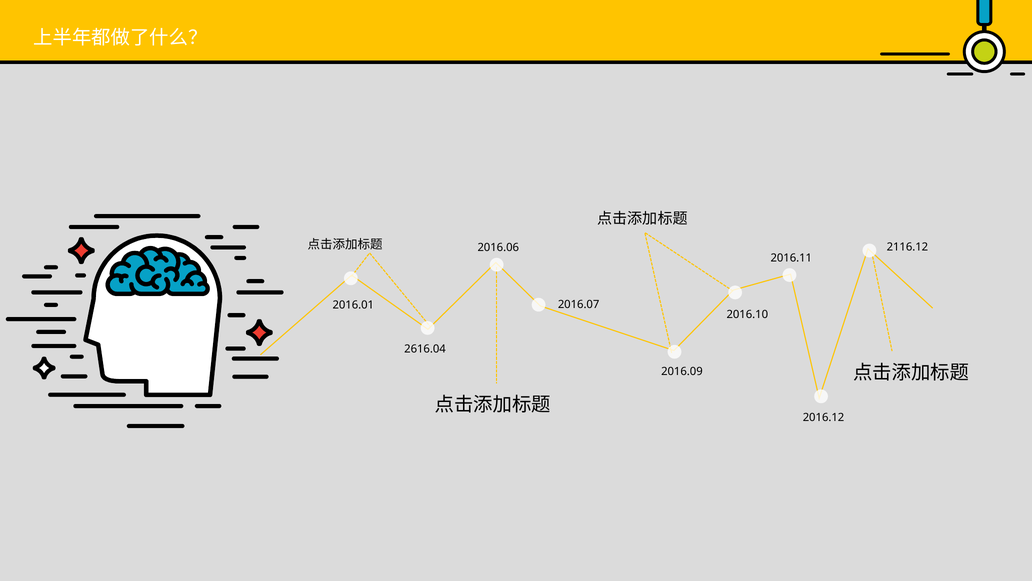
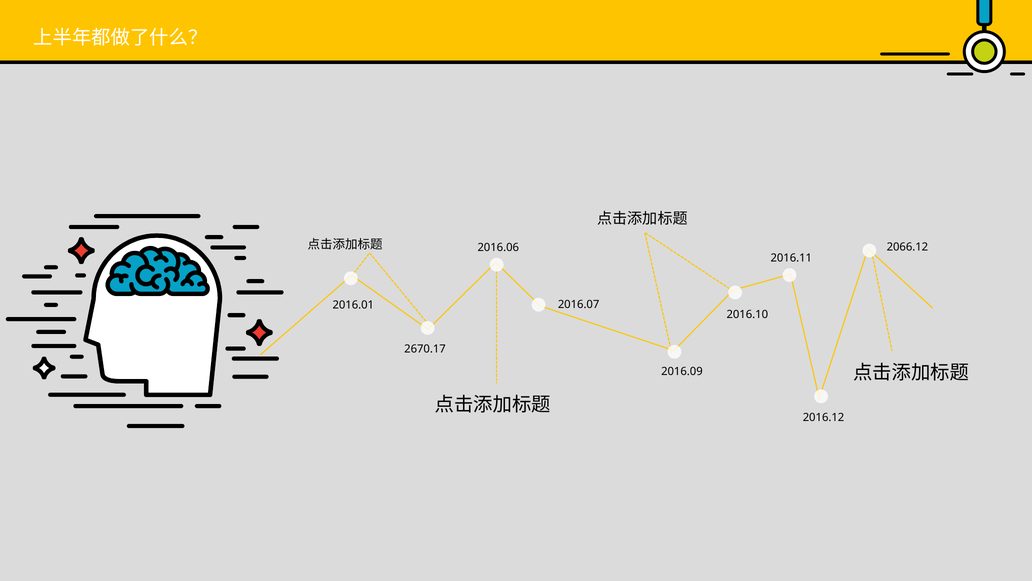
2116.12: 2116.12 -> 2066.12 (907, 247)
2616.04: 2616.04 -> 2670.17 (425, 349)
